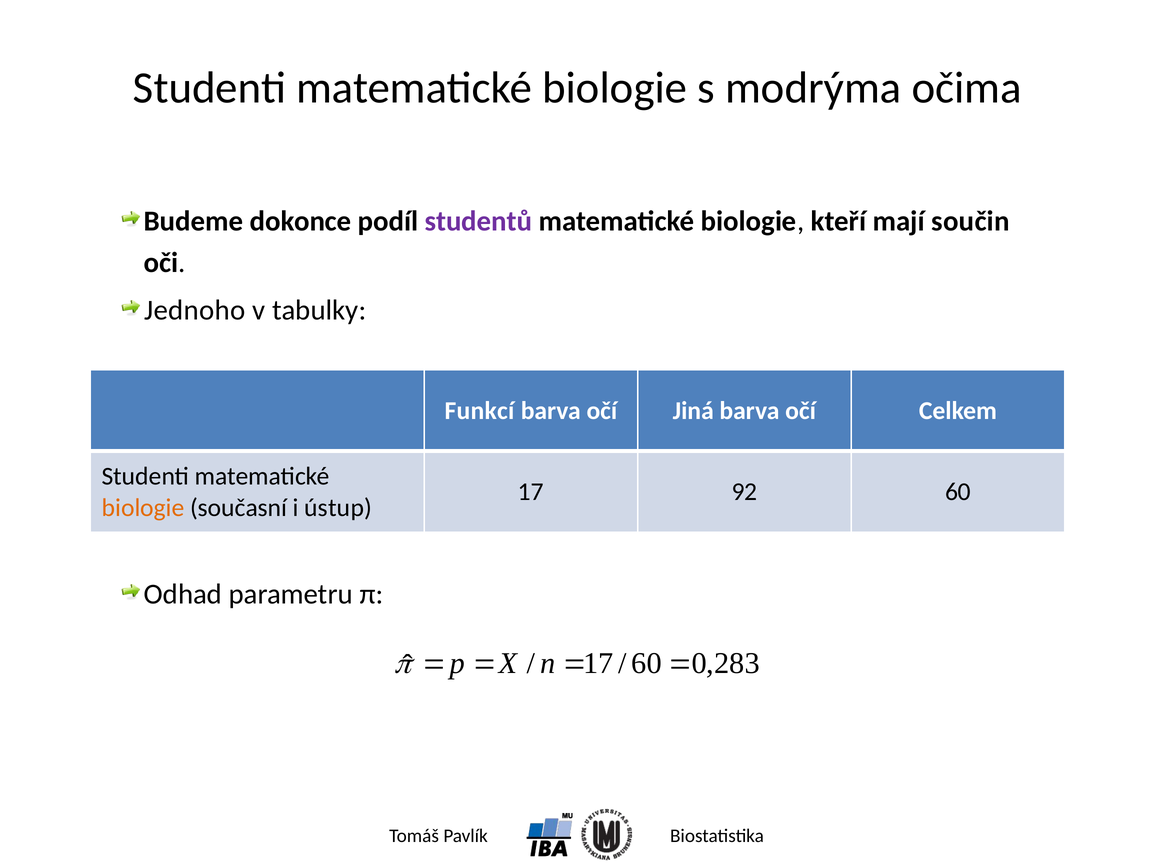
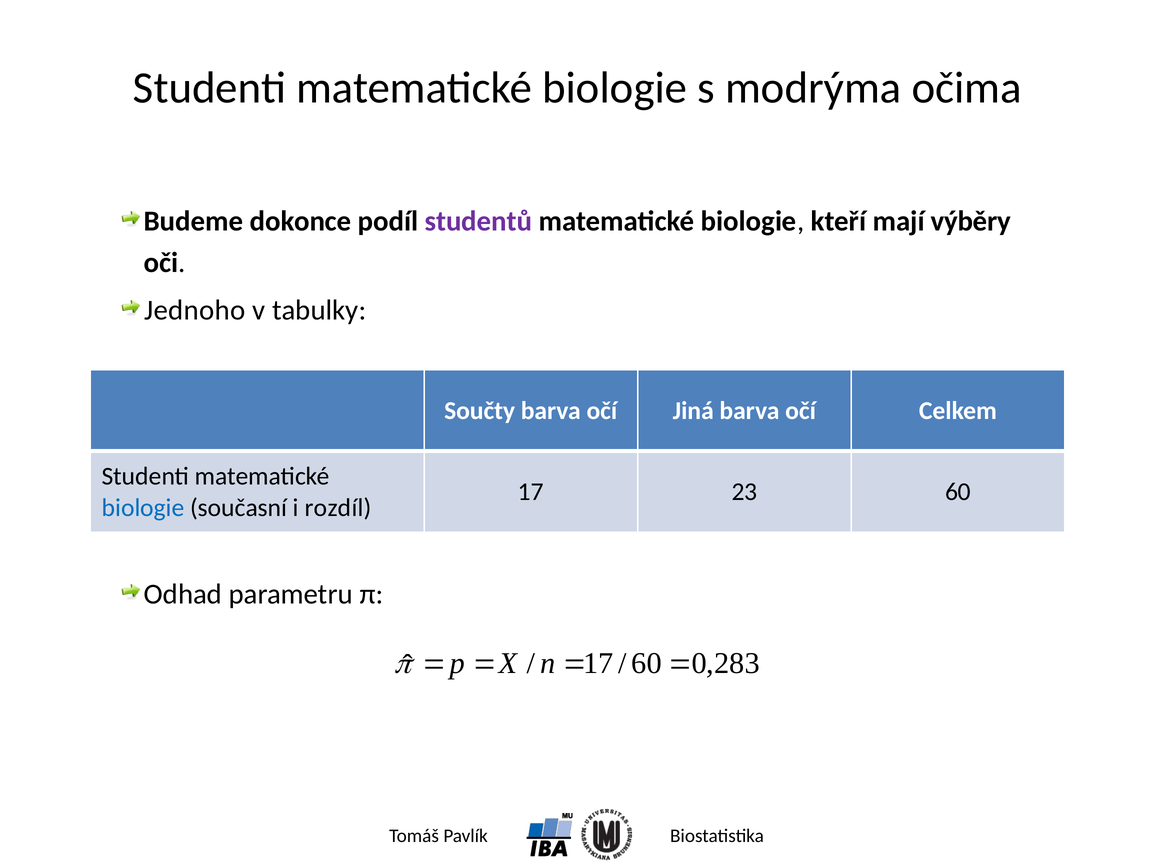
součin: součin -> výběry (971, 221)
Funkcí: Funkcí -> Součty (480, 411)
92: 92 -> 23 (744, 492)
biologie colour: orange -> blue (143, 508)
ústup: ústup -> rozdíl (338, 508)
